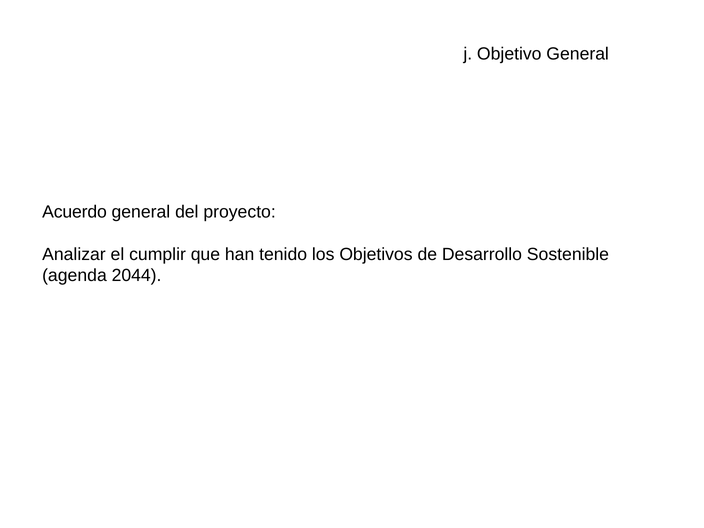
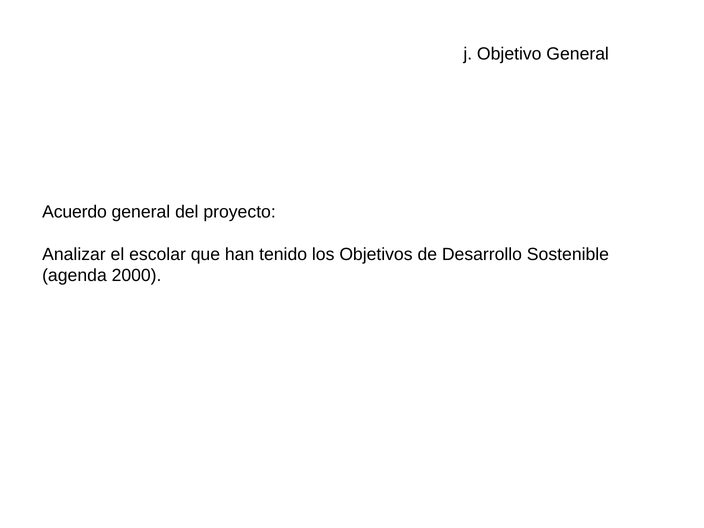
cumplir: cumplir -> escolar (158, 254)
2044: 2044 -> 2000 (137, 275)
